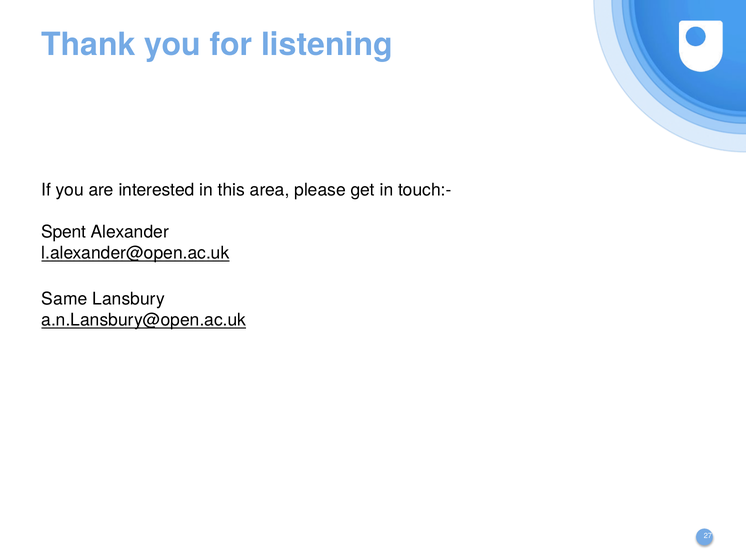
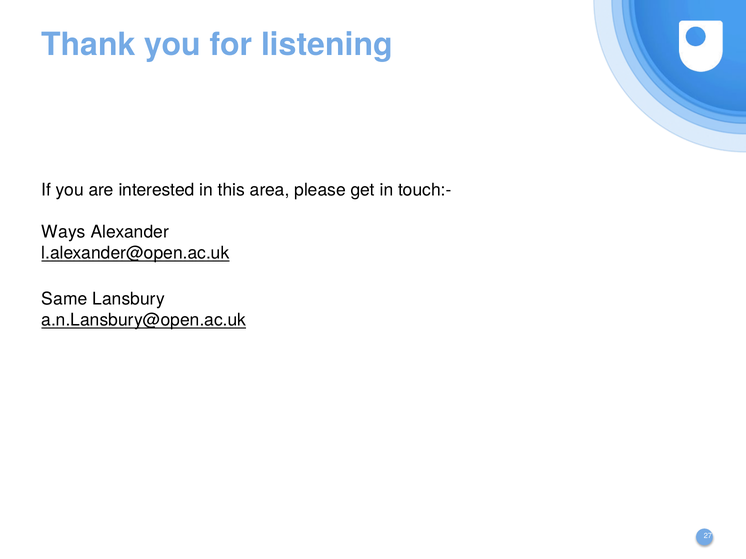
Spent: Spent -> Ways (64, 232)
